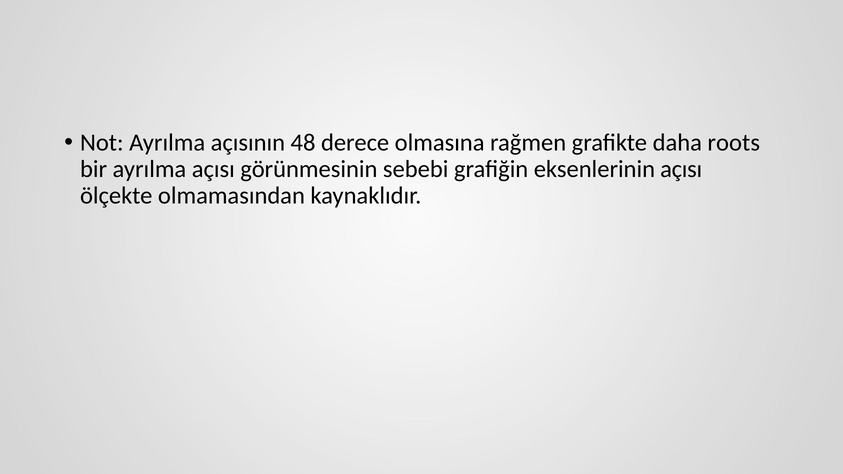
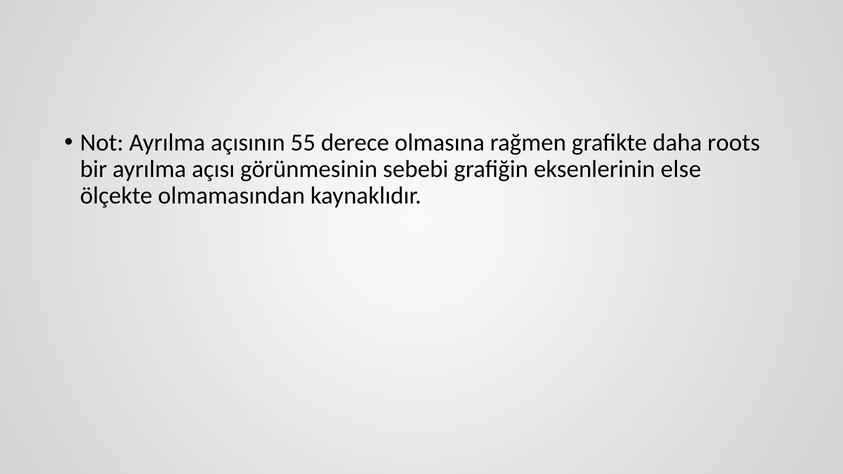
48: 48 -> 55 (303, 143)
eksenlerinin açısı: açısı -> else (681, 169)
